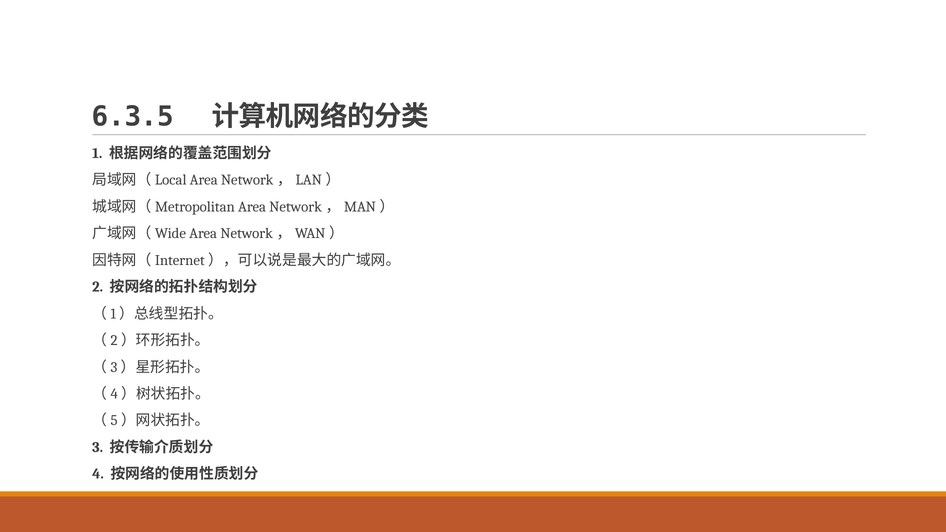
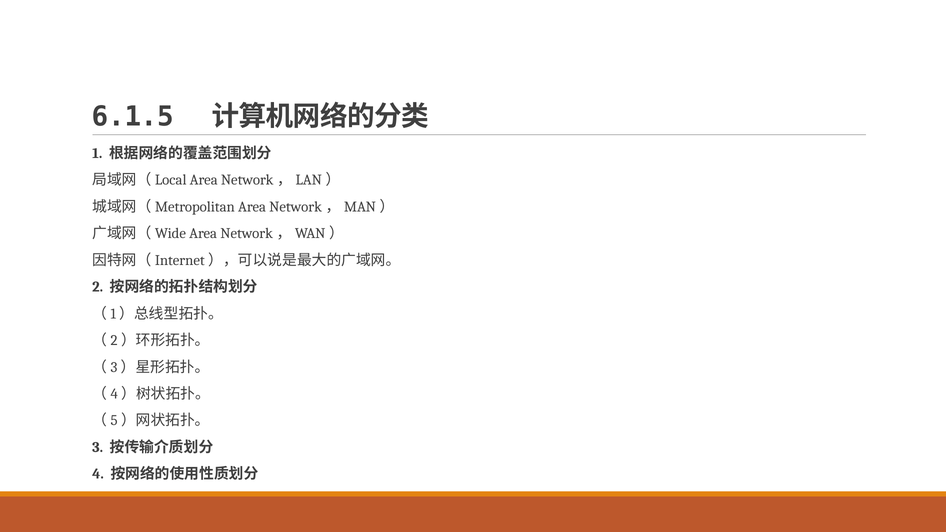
6.3.5: 6.3.5 -> 6.1.5 (133, 116)
